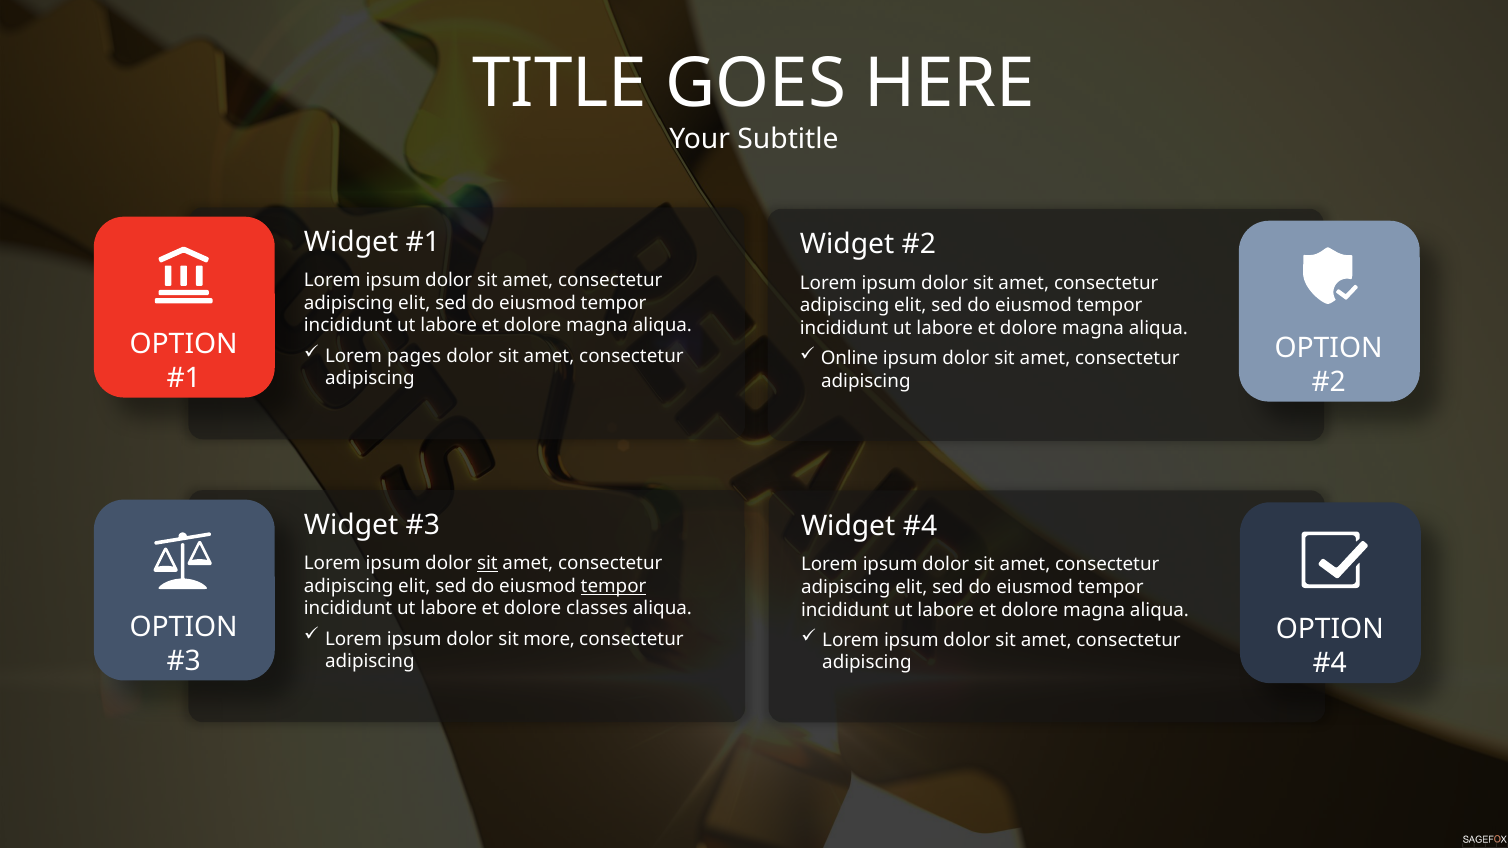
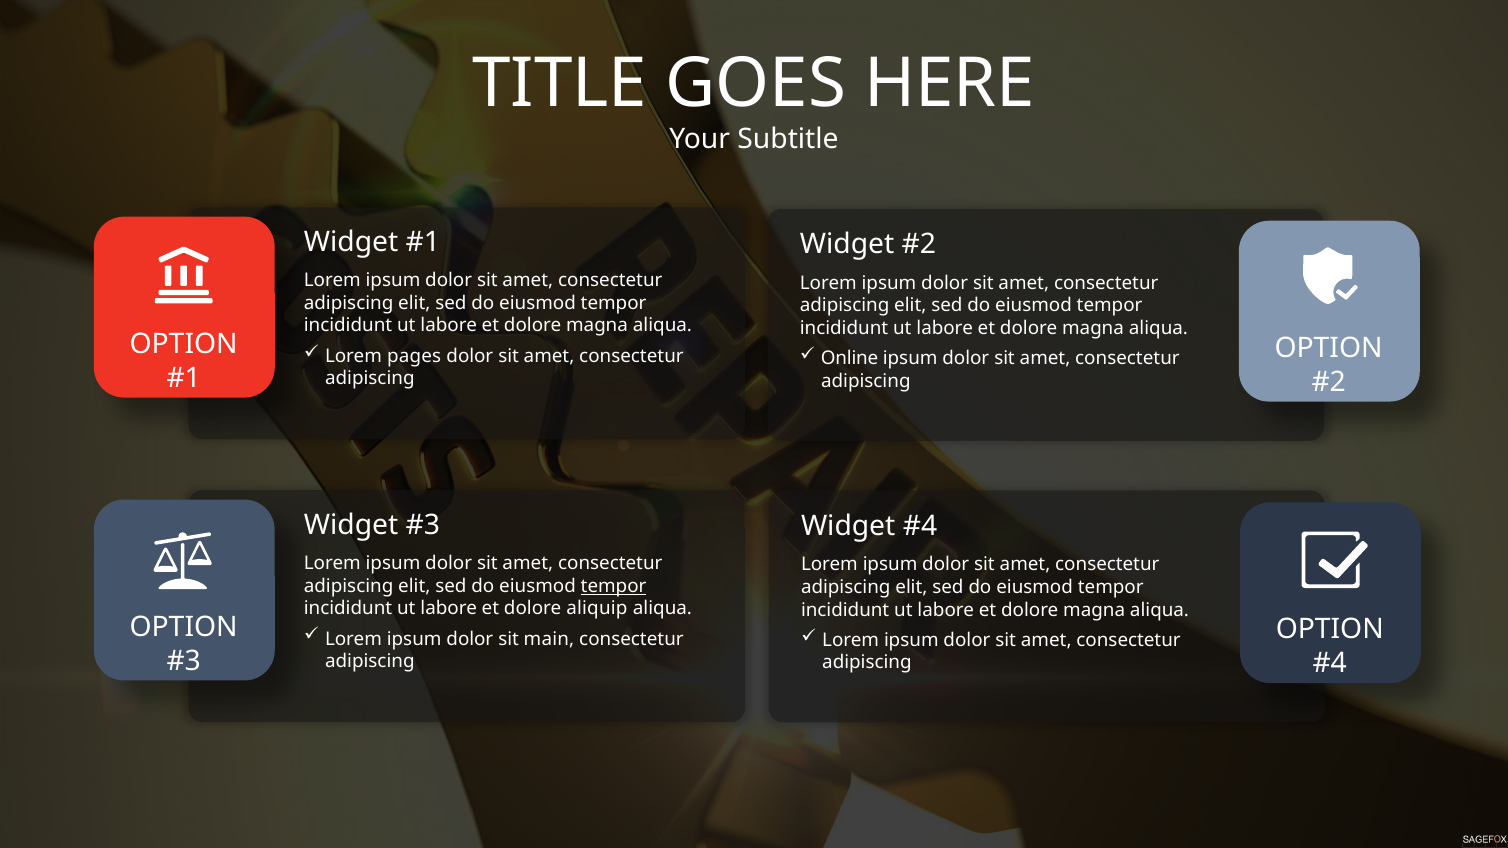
sit underline: present -> none (487, 564)
classes: classes -> aliquip (597, 609)
more: more -> main (549, 639)
